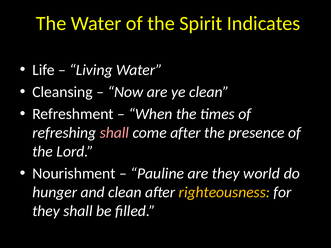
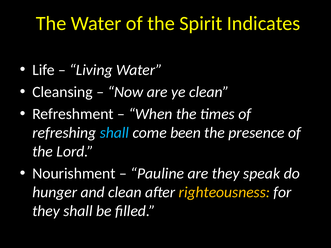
shall colour: pink -> light blue (114, 133)
come after: after -> been (186, 133)
world: world -> speak (262, 174)
